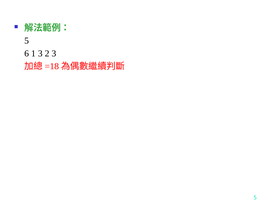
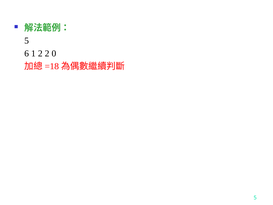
1 3: 3 -> 2 (40, 53)
2 3: 3 -> 0 (54, 53)
